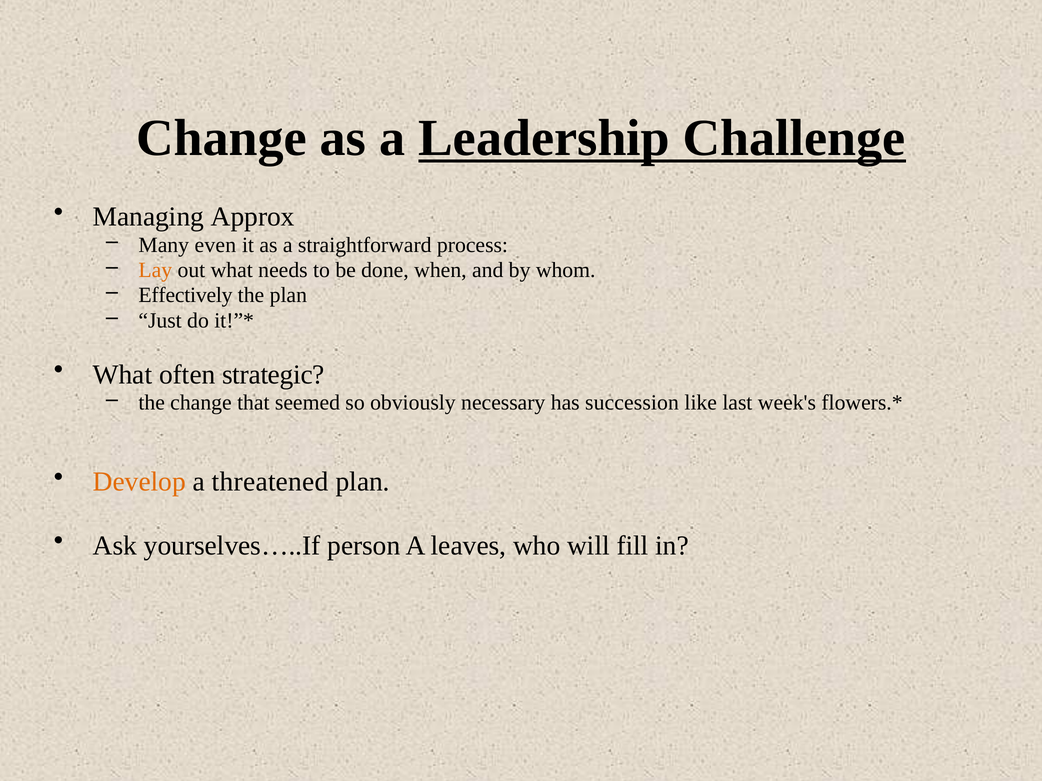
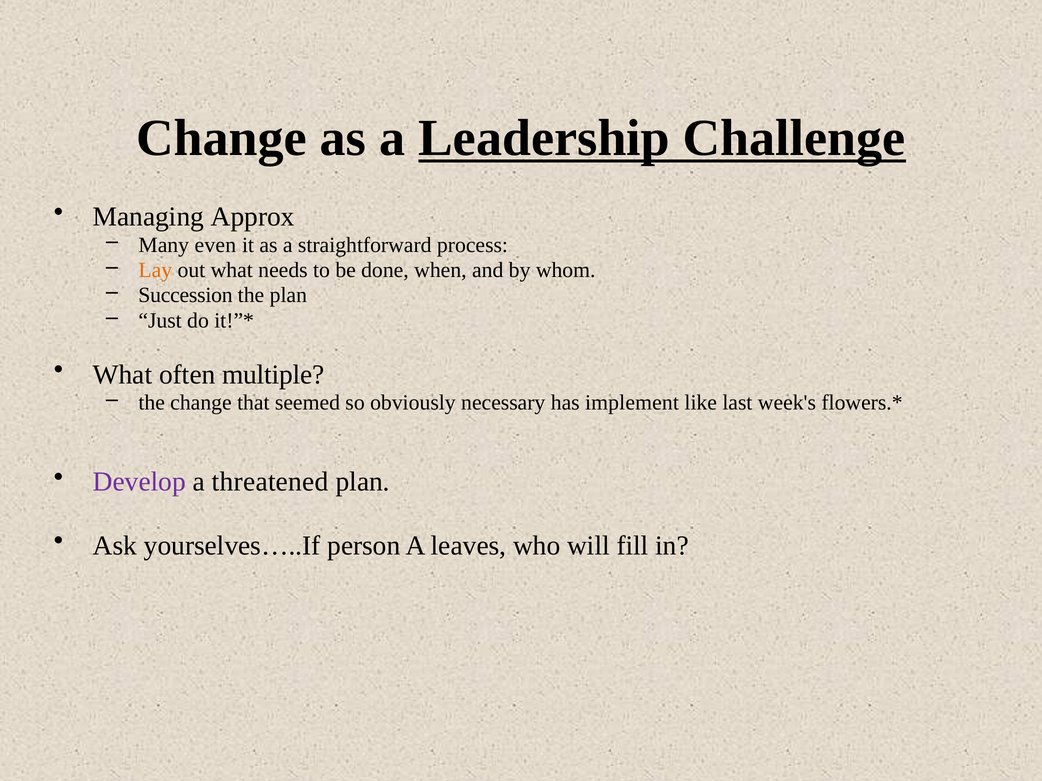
Effectively: Effectively -> Succession (186, 296)
strategic: strategic -> multiple (273, 375)
succession: succession -> implement (632, 403)
Develop colour: orange -> purple (139, 482)
